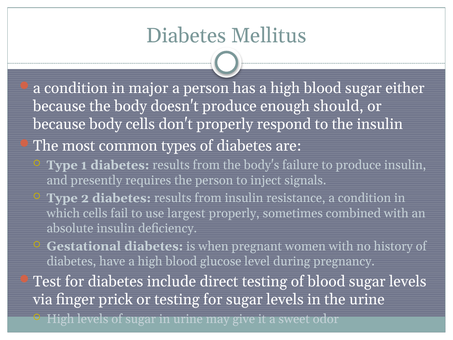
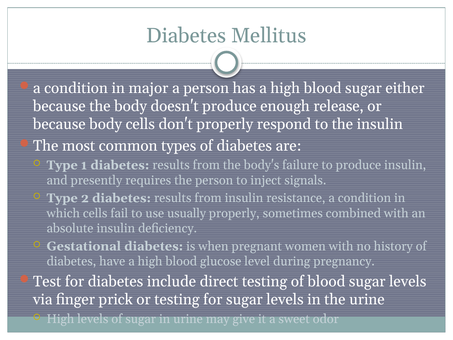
should: should -> release (339, 106)
largest: largest -> usually (187, 213)
